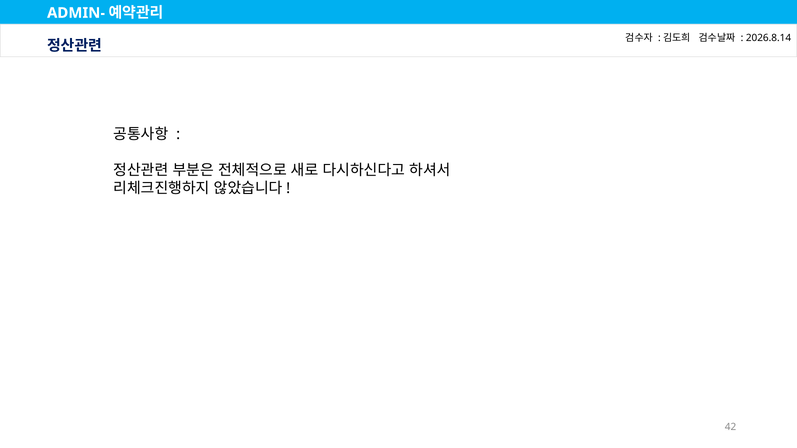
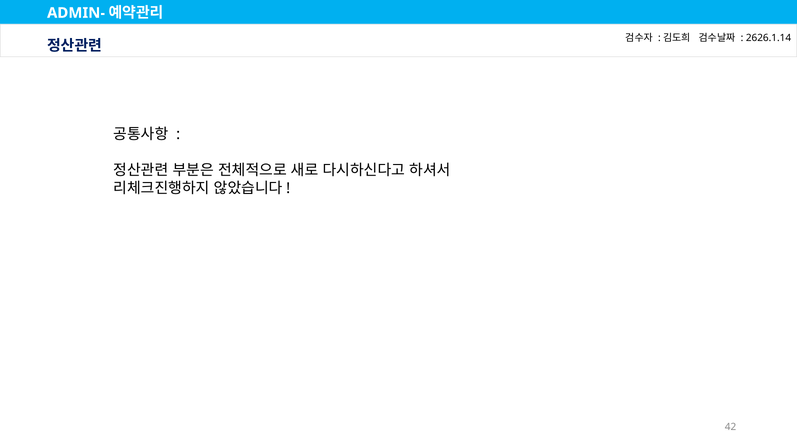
2026.8.14: 2026.8.14 -> 2626.1.14 (768, 38)
